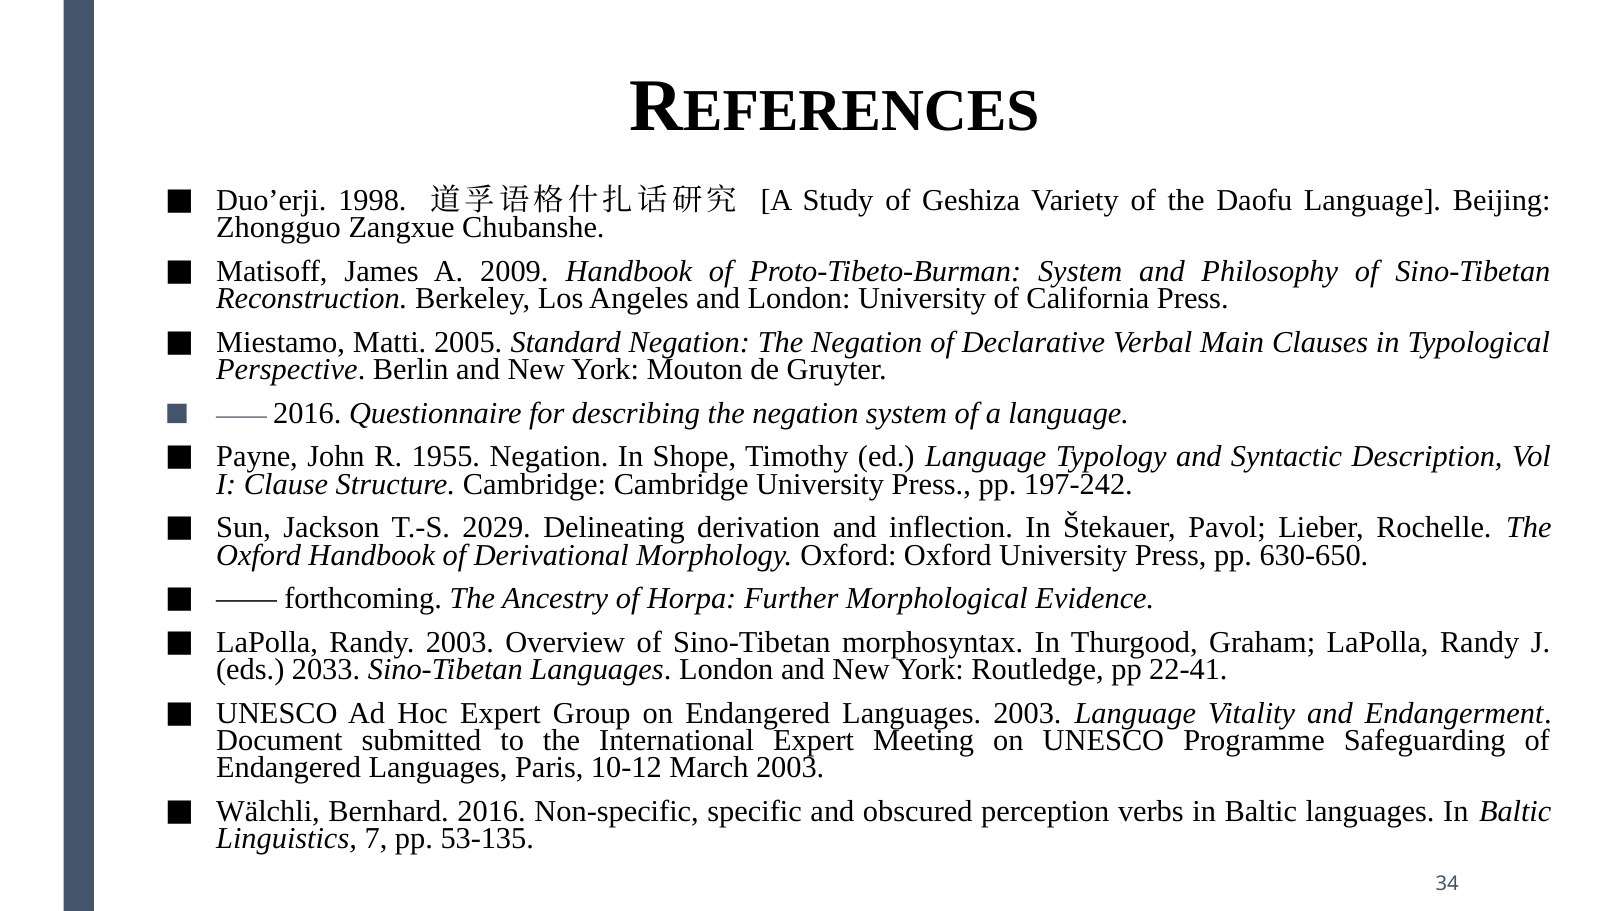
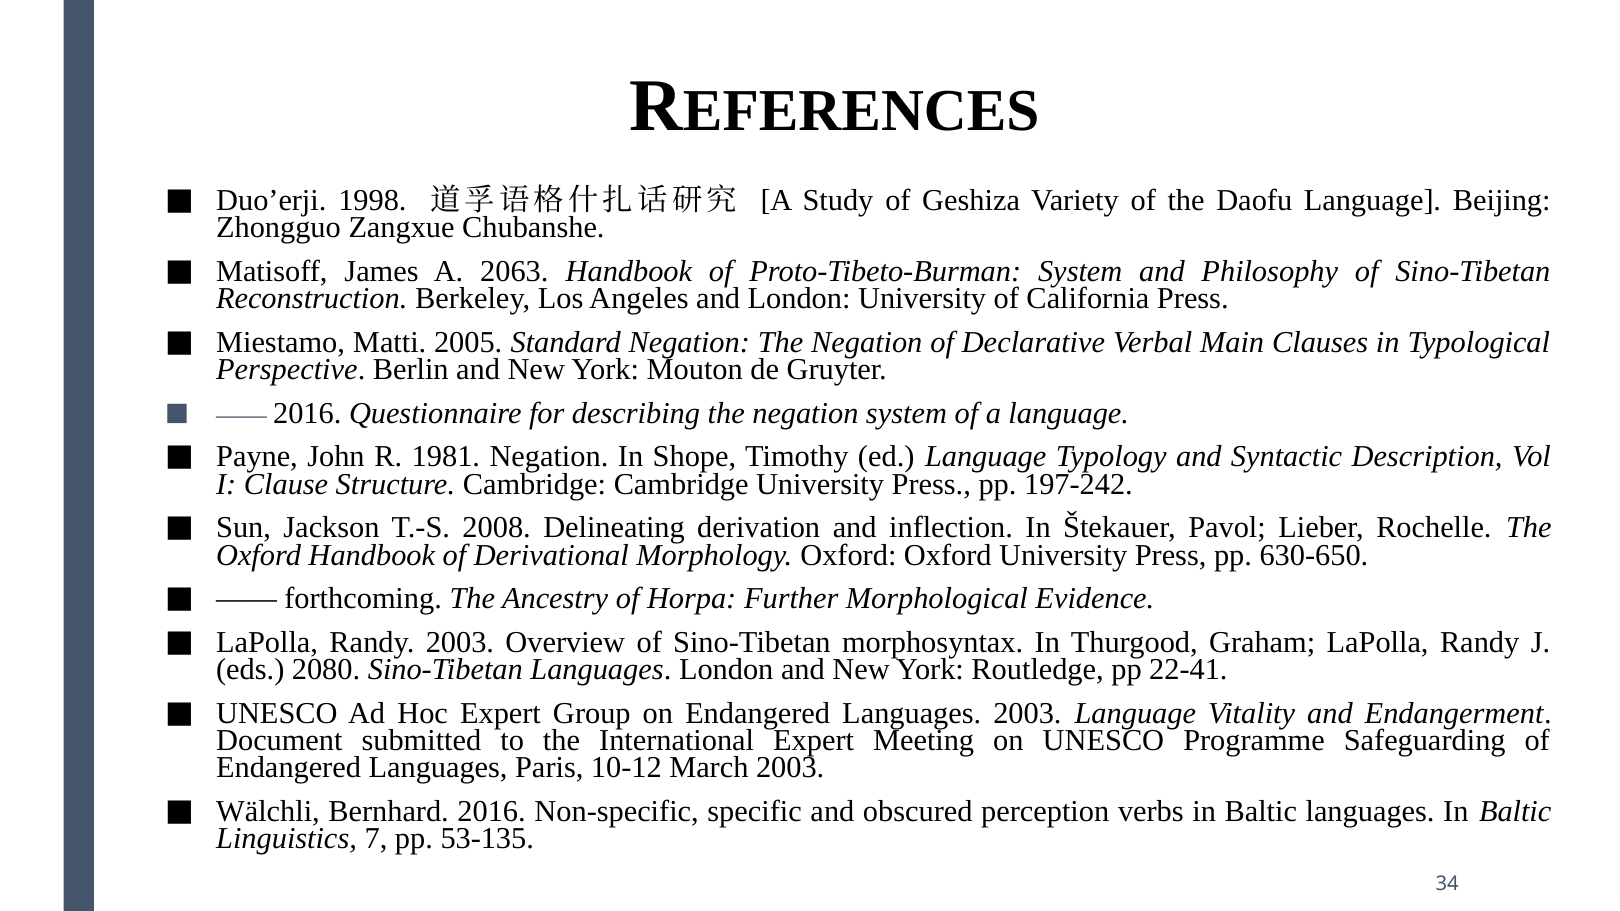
2009: 2009 -> 2063 (514, 271)
1955: 1955 -> 1981 (446, 457)
2029: 2029 -> 2008 (497, 528)
2033: 2033 -> 2080 (326, 670)
